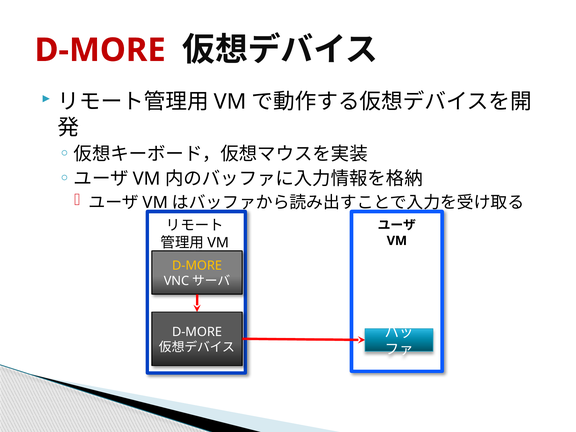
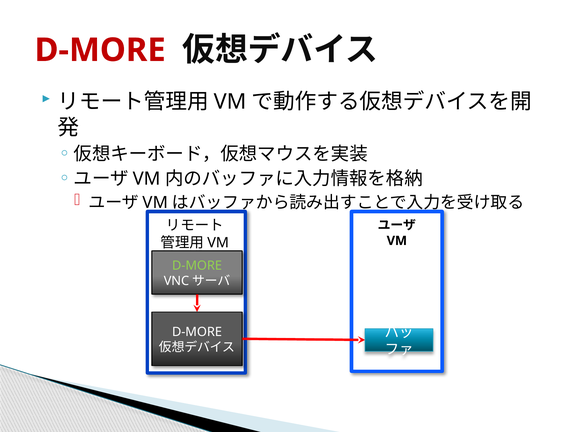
D-MORE colour: yellow -> light green (197, 266)
